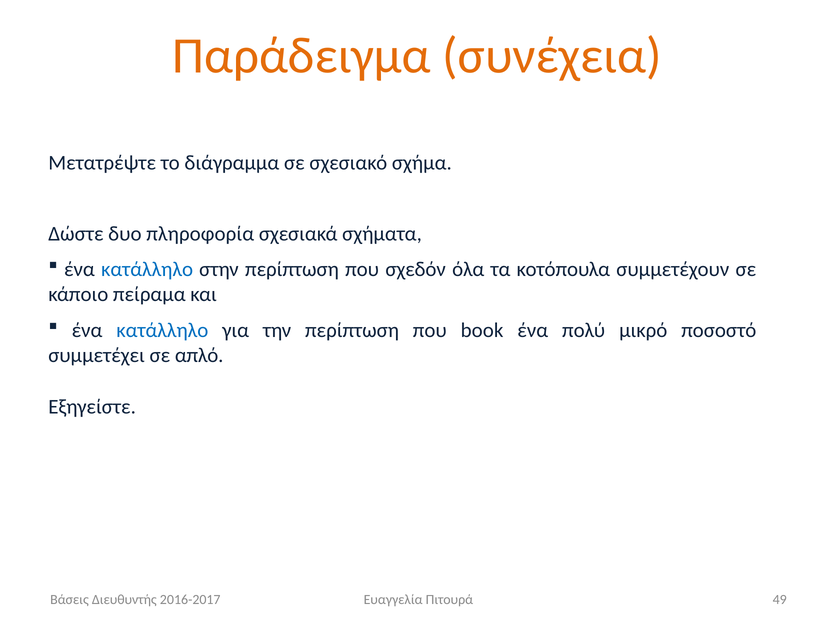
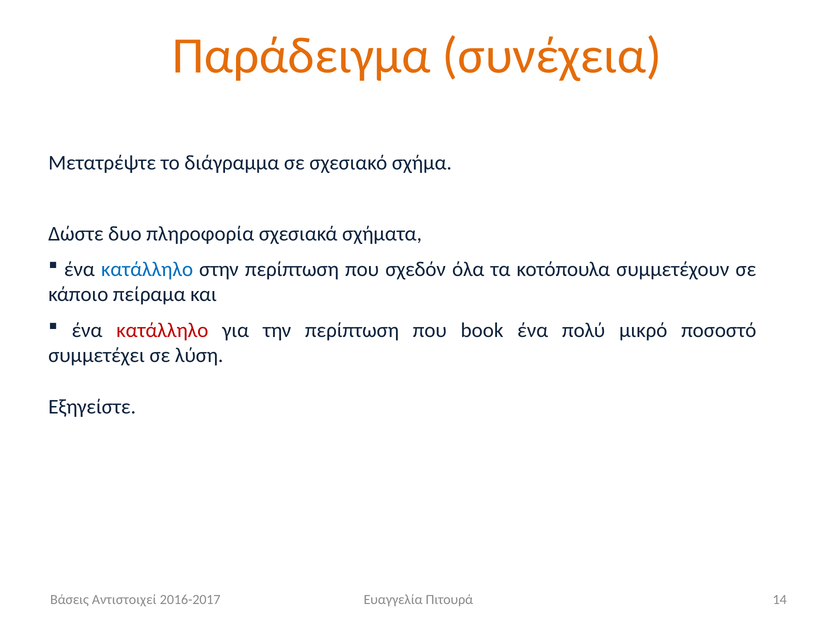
κατάλληλο colour: blue -> red (162, 330)
απλό: απλό -> λύση (199, 355)
Διευθυντής: Διευθυντής -> Αντιστοιχεί (124, 599)
49: 49 -> 14 (780, 599)
